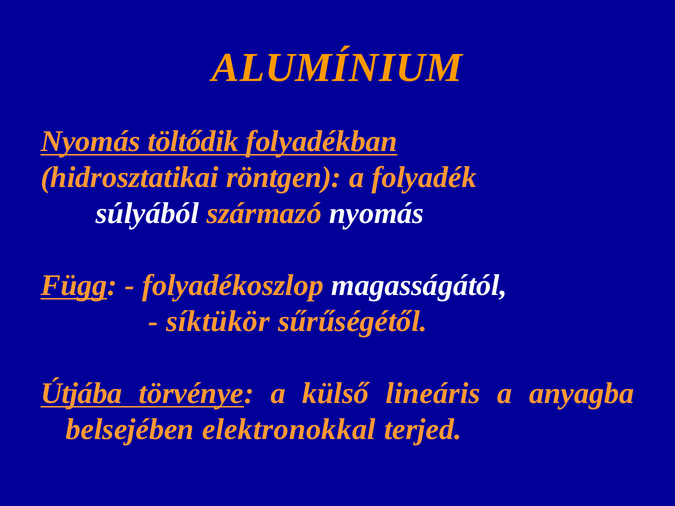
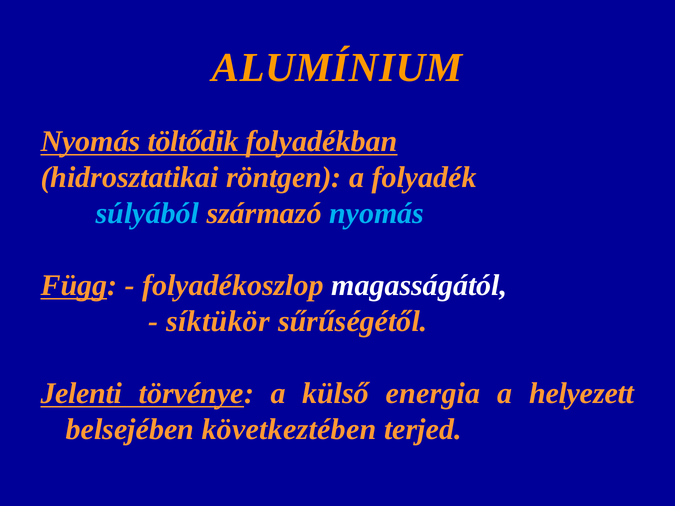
súlyából colour: white -> light blue (147, 214)
nyomás colour: white -> light blue (377, 214)
Útjába: Útjába -> Jelenti (81, 394)
lineáris: lineáris -> energia (433, 394)
anyagba: anyagba -> helyezett (582, 394)
elektronokkal: elektronokkal -> következtében (289, 430)
